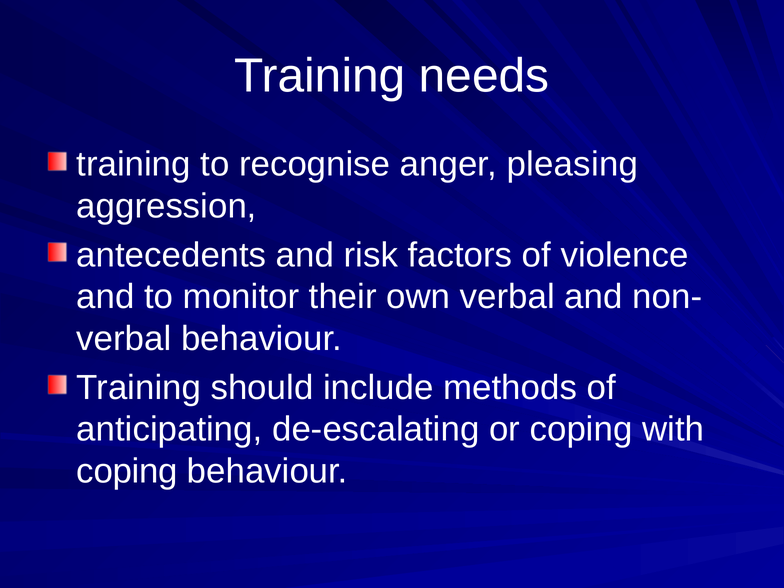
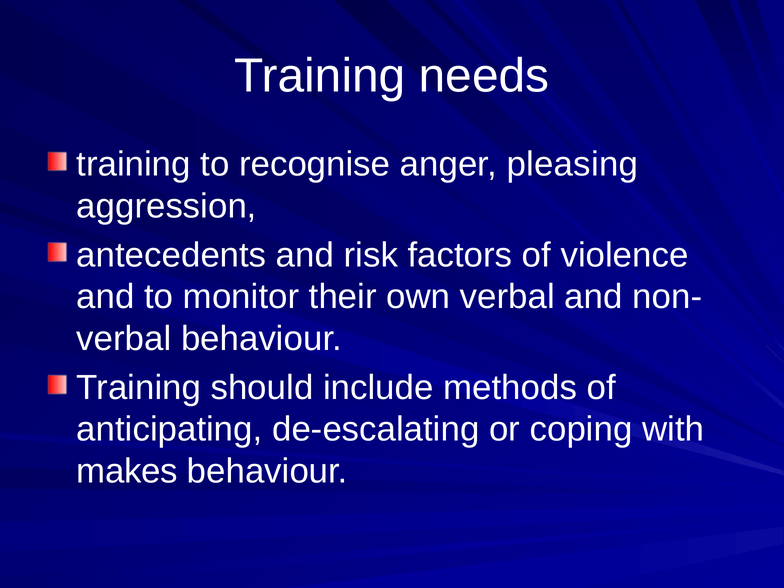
coping: coping -> makes (127, 471)
